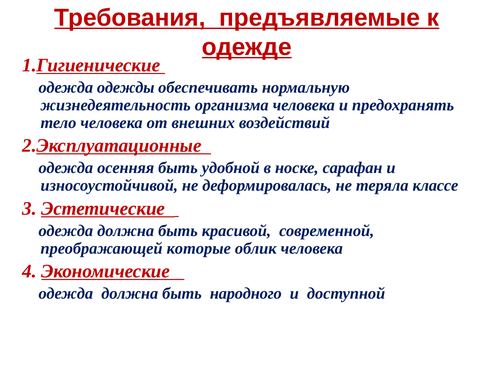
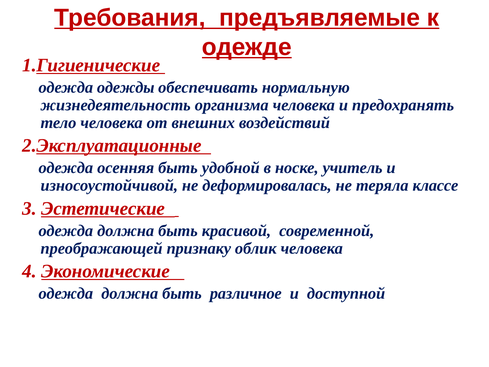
сарафан: сарафан -> учитель (353, 168)
которые: которые -> признаку (199, 248)
народного: народного -> различное (246, 293)
